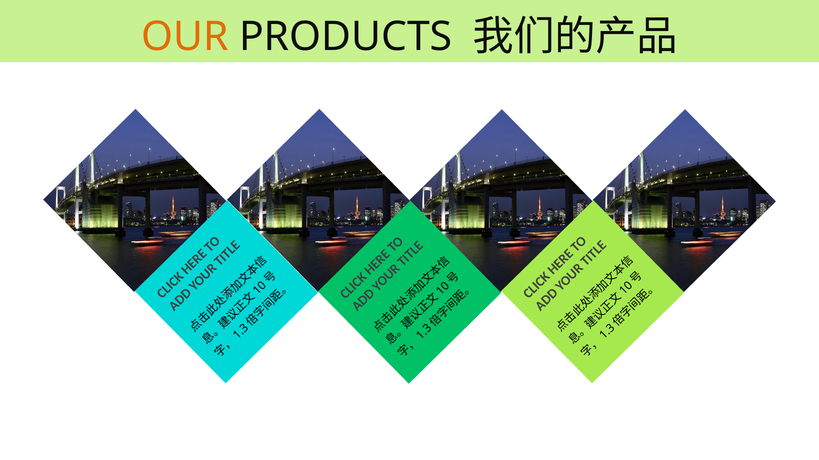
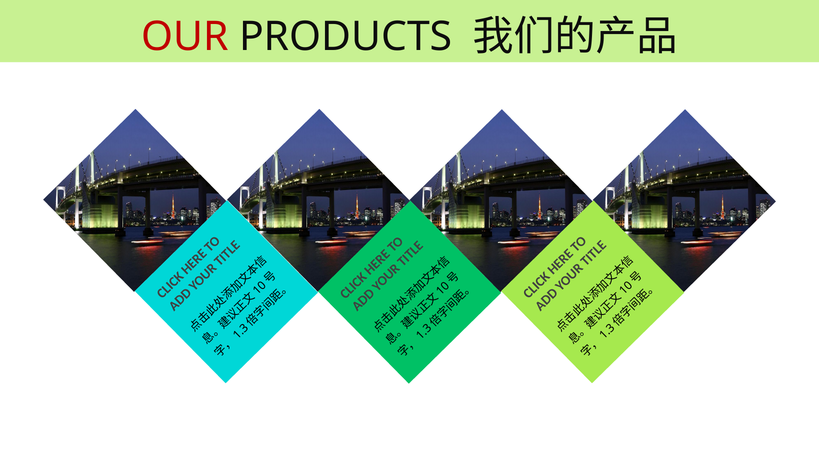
OUR colour: orange -> red (185, 37)
